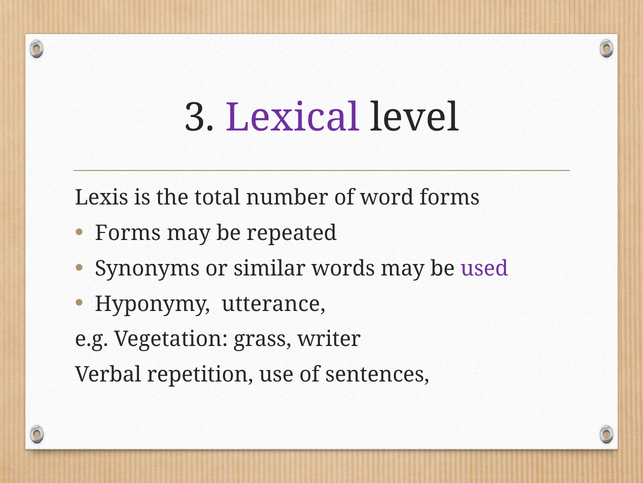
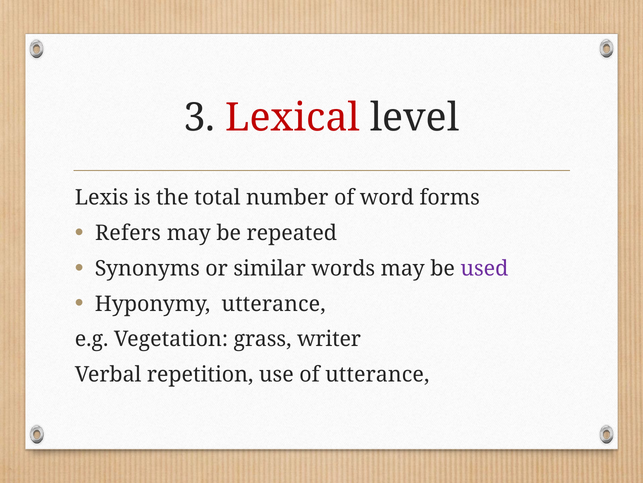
Lexical colour: purple -> red (293, 118)
Forms: Forms -> Refers (128, 233)
of sentences: sentences -> utterance (377, 374)
